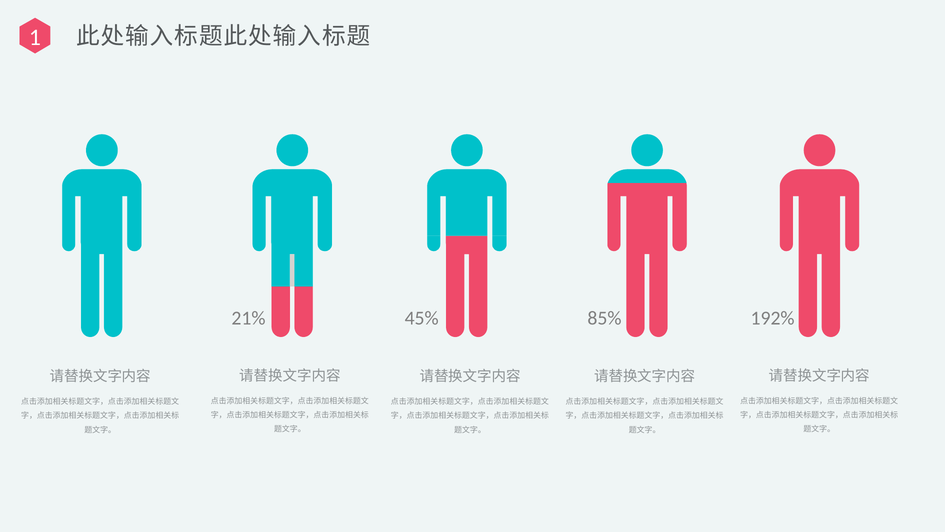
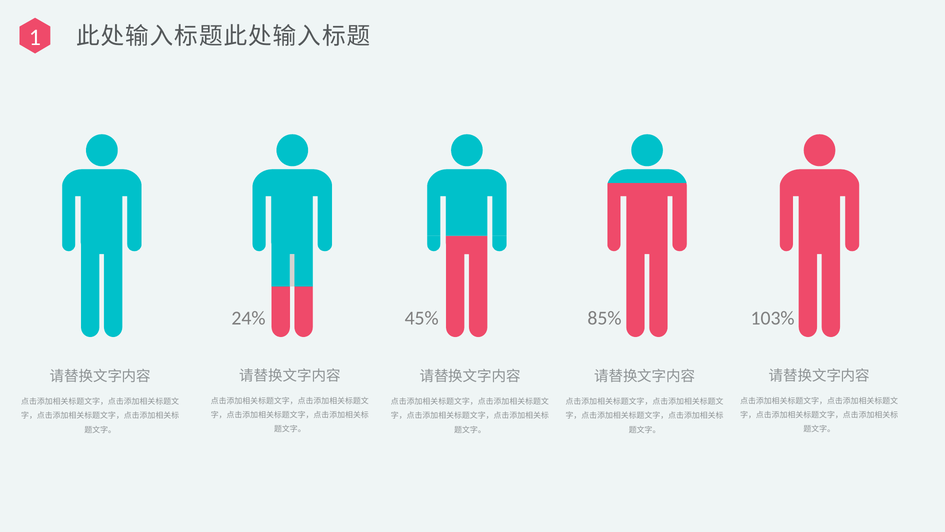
21%: 21% -> 24% (248, 318)
192%: 192% -> 103% (773, 318)
